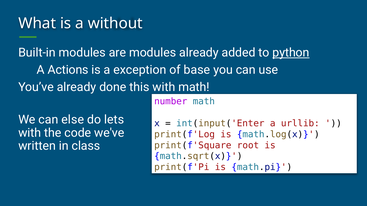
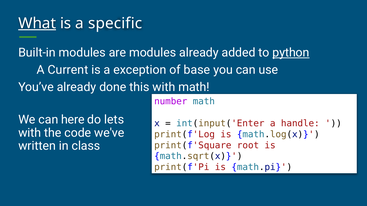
What underline: none -> present (37, 23)
without: without -> specific (115, 23)
Actions: Actions -> Current (68, 70)
else: else -> here (73, 120)
urllib: urllib -> handle (300, 124)
